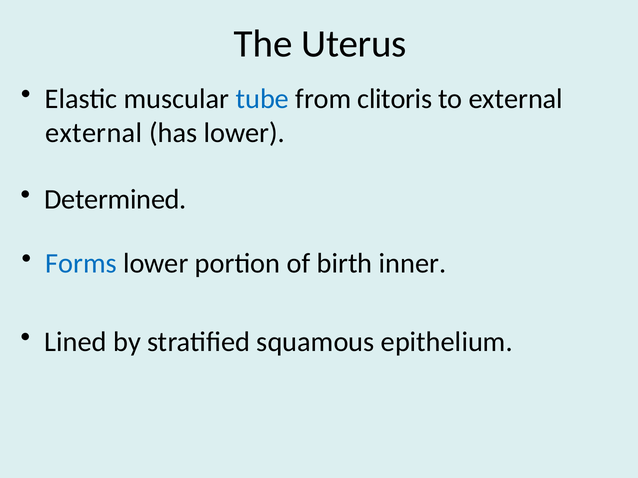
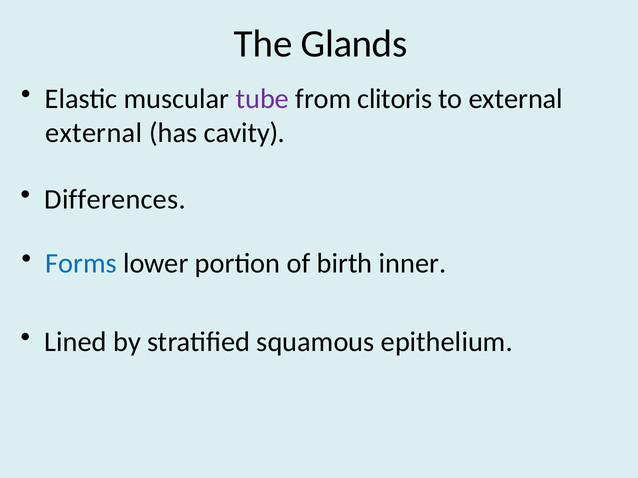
Uterus: Uterus -> Glands (354, 44)
tube colour: blue -> purple (262, 99)
has lower: lower -> cavity (244, 133)
Determined: Determined -> Differences (115, 200)
